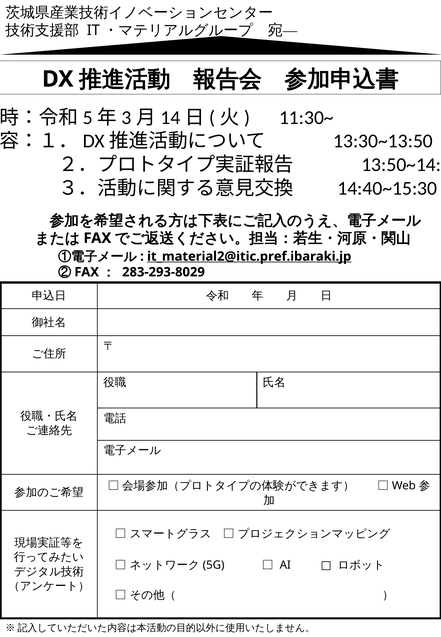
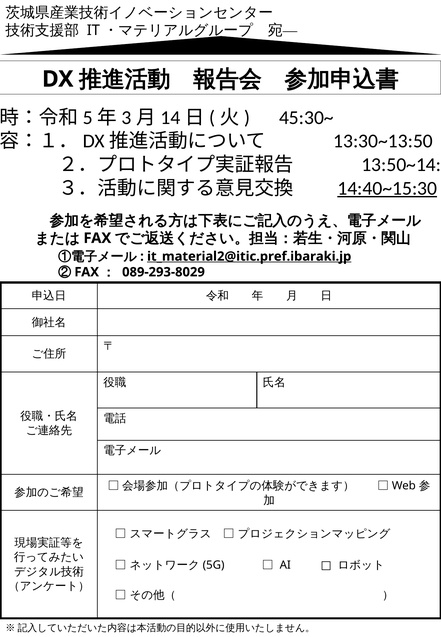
11:30~: 11:30~ -> 45:30~ (306, 118)
14:40~15:30 underline: none -> present (387, 188)
283-293-8029: 283-293-8029 -> 089-293-8029 (163, 272)
